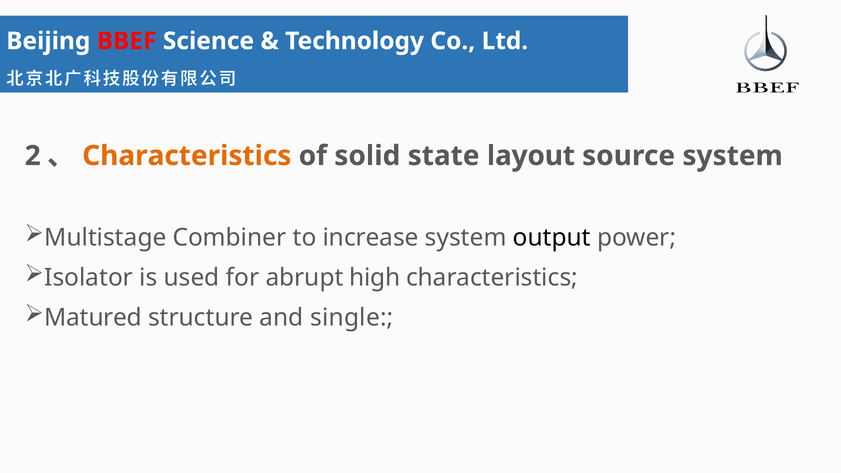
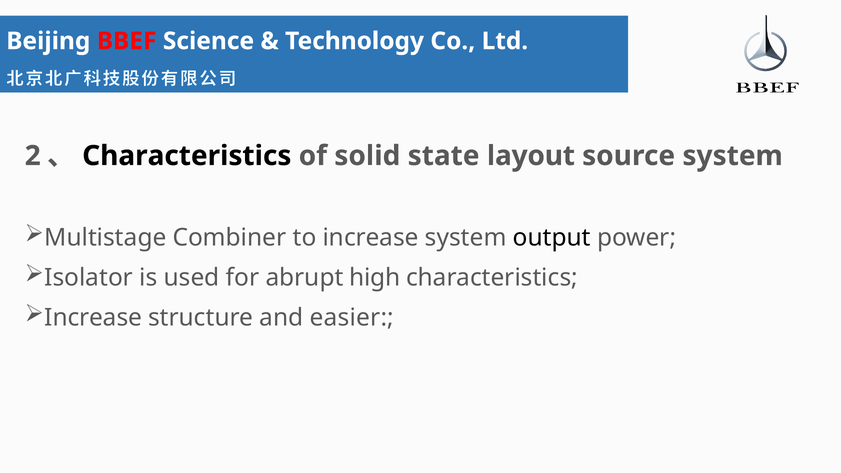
Characteristics colour: orange -> black (187, 156)
Matured: Matured -> Increase (93, 318)
single: single -> easier (352, 318)
